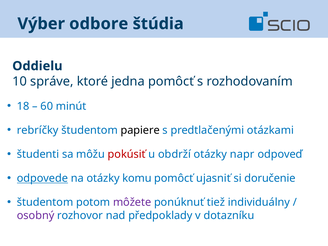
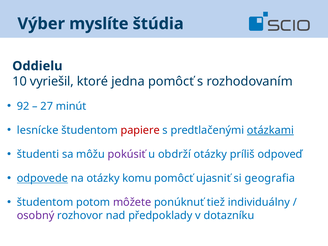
odbore: odbore -> myslíte (99, 24)
správe: správe -> vyriešil (52, 81)
18: 18 -> 92 (23, 106)
60: 60 -> 27 (47, 106)
rebríčky: rebríčky -> lesnícke (38, 130)
papiere colour: black -> red (140, 130)
otázkami underline: none -> present (270, 130)
pokúsiť colour: red -> purple (127, 154)
napr: napr -> príliš (242, 154)
doručenie: doručenie -> geografia (270, 178)
